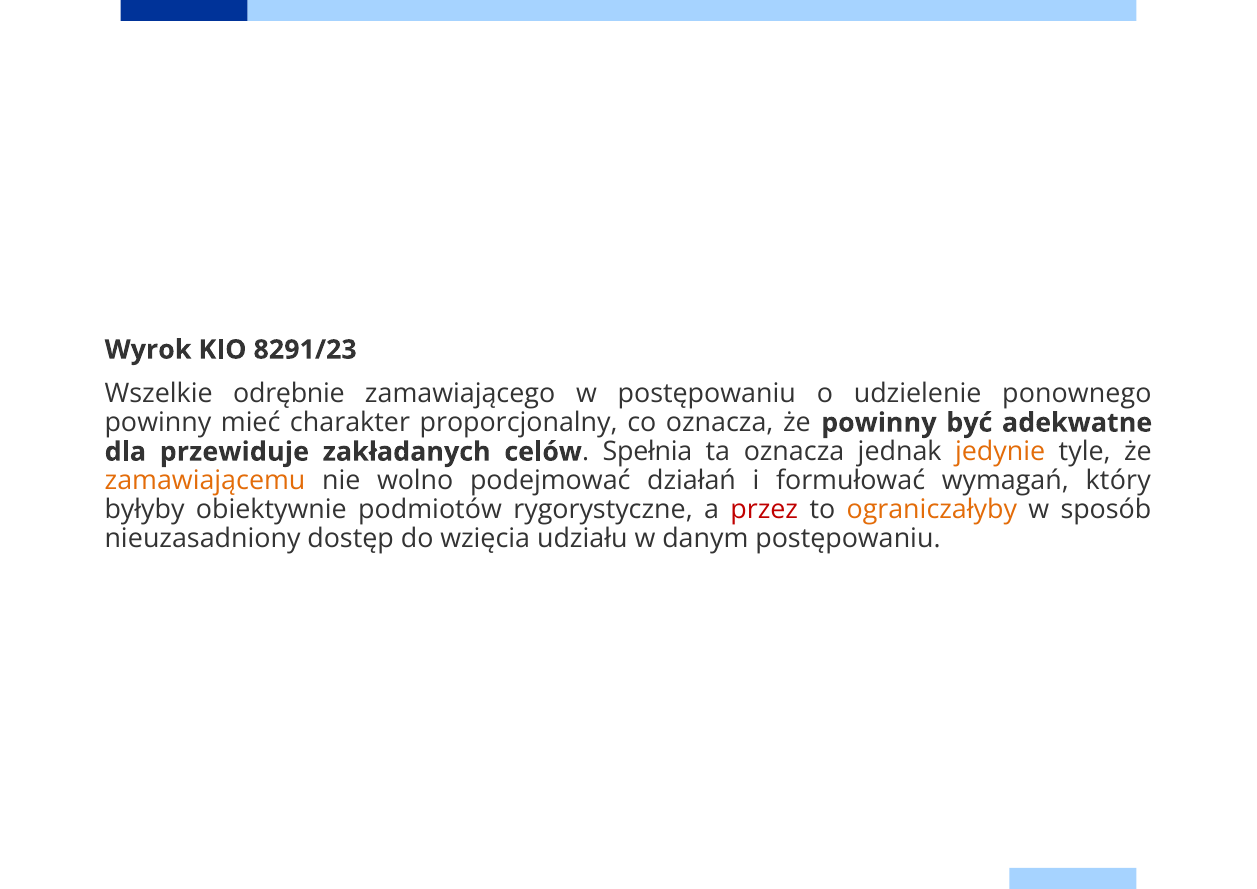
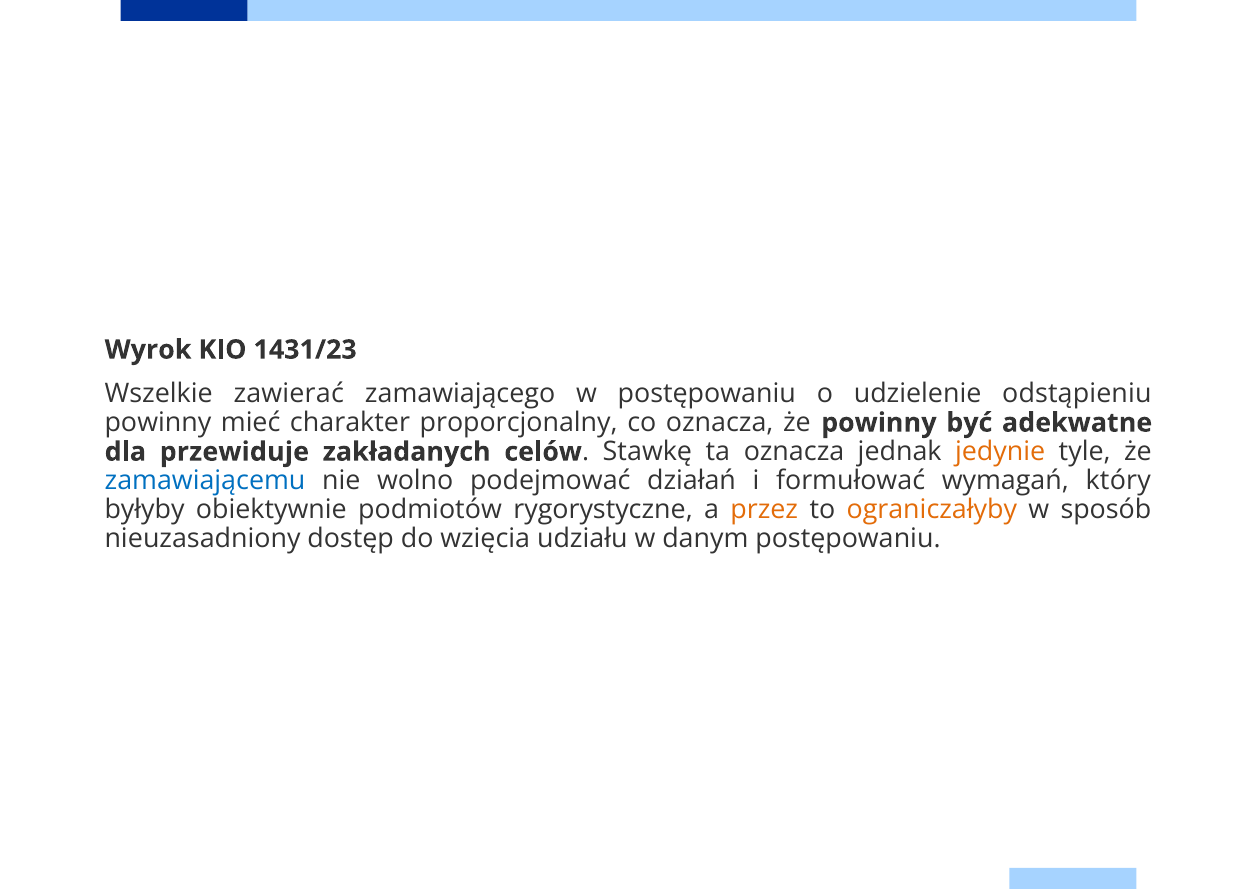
8291/23: 8291/23 -> 1431/23 (305, 350)
odrębnie: odrębnie -> zawierać (289, 394)
ponownego: ponownego -> odstąpieniu (1077, 394)
Spełnia: Spełnia -> Stawkę (647, 452)
zamawiającemu colour: orange -> blue (205, 481)
przez colour: red -> orange (764, 510)
